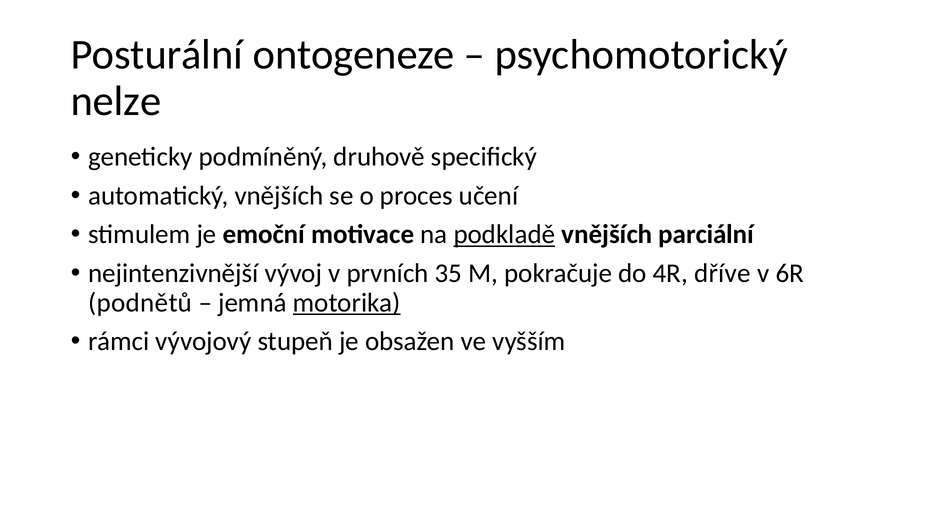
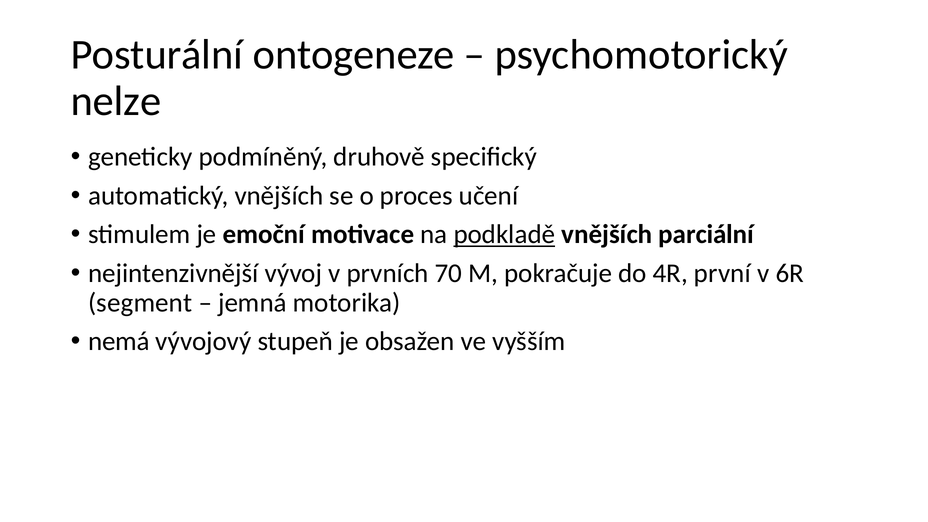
35: 35 -> 70 (448, 273)
dříve: dříve -> první (723, 273)
podnětů: podnětů -> segment (140, 303)
motorika underline: present -> none (347, 303)
rámci: rámci -> nemá (119, 341)
